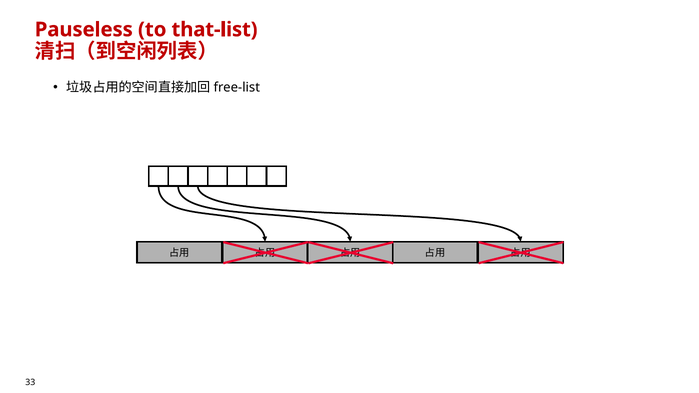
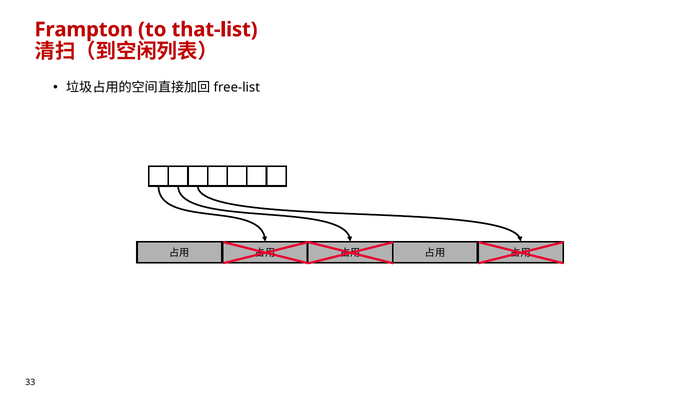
Pauseless: Pauseless -> Frampton (84, 30)
